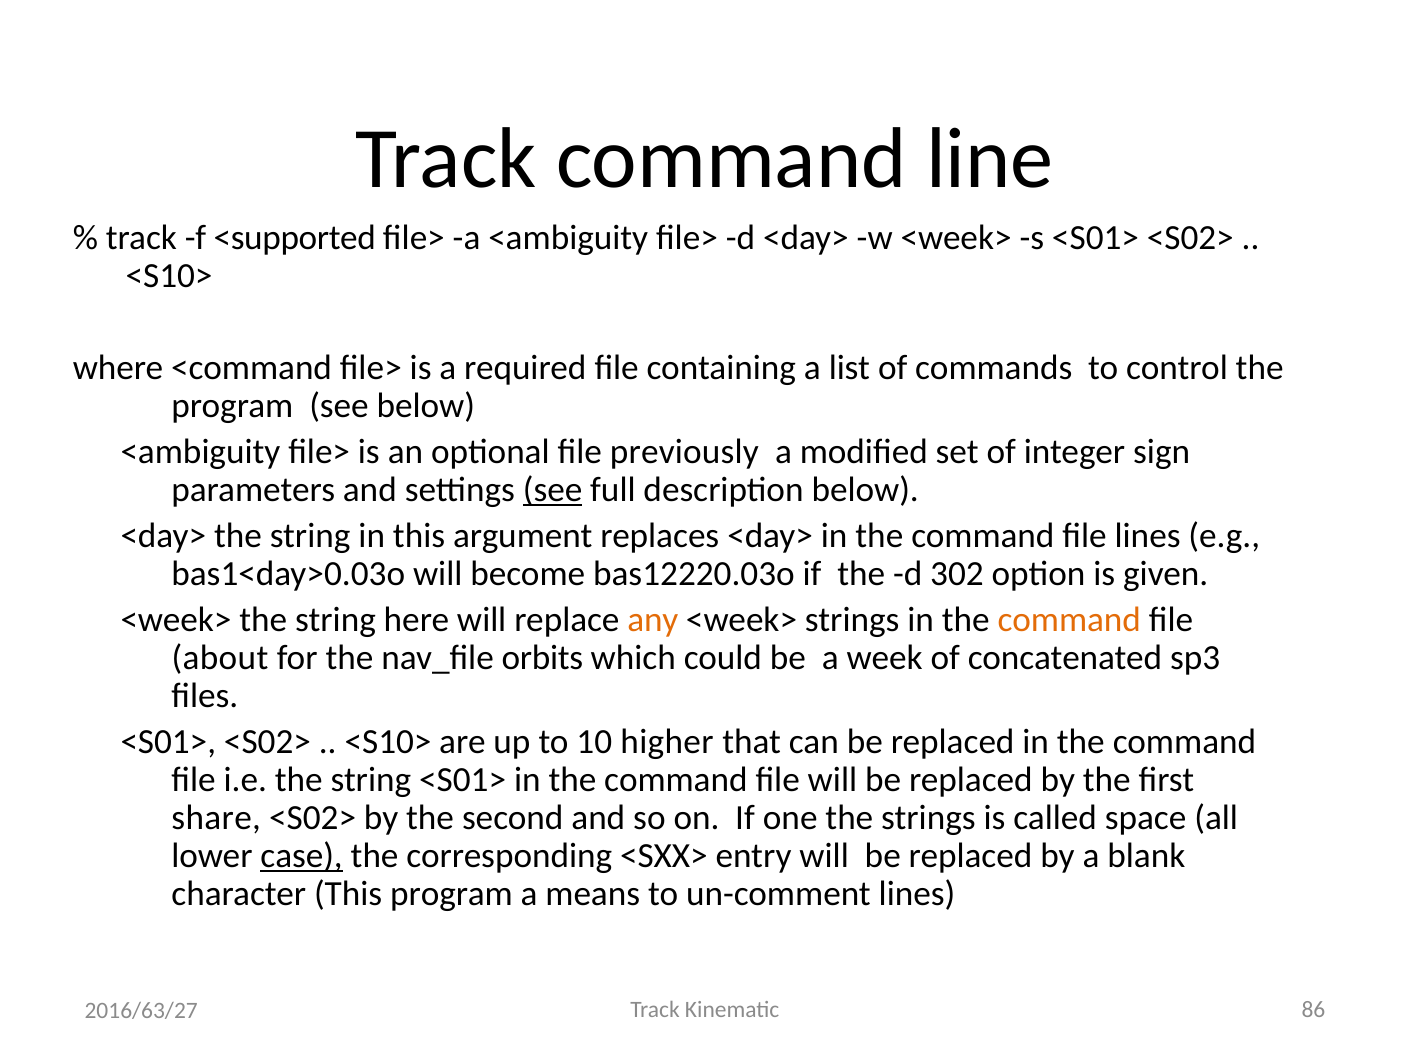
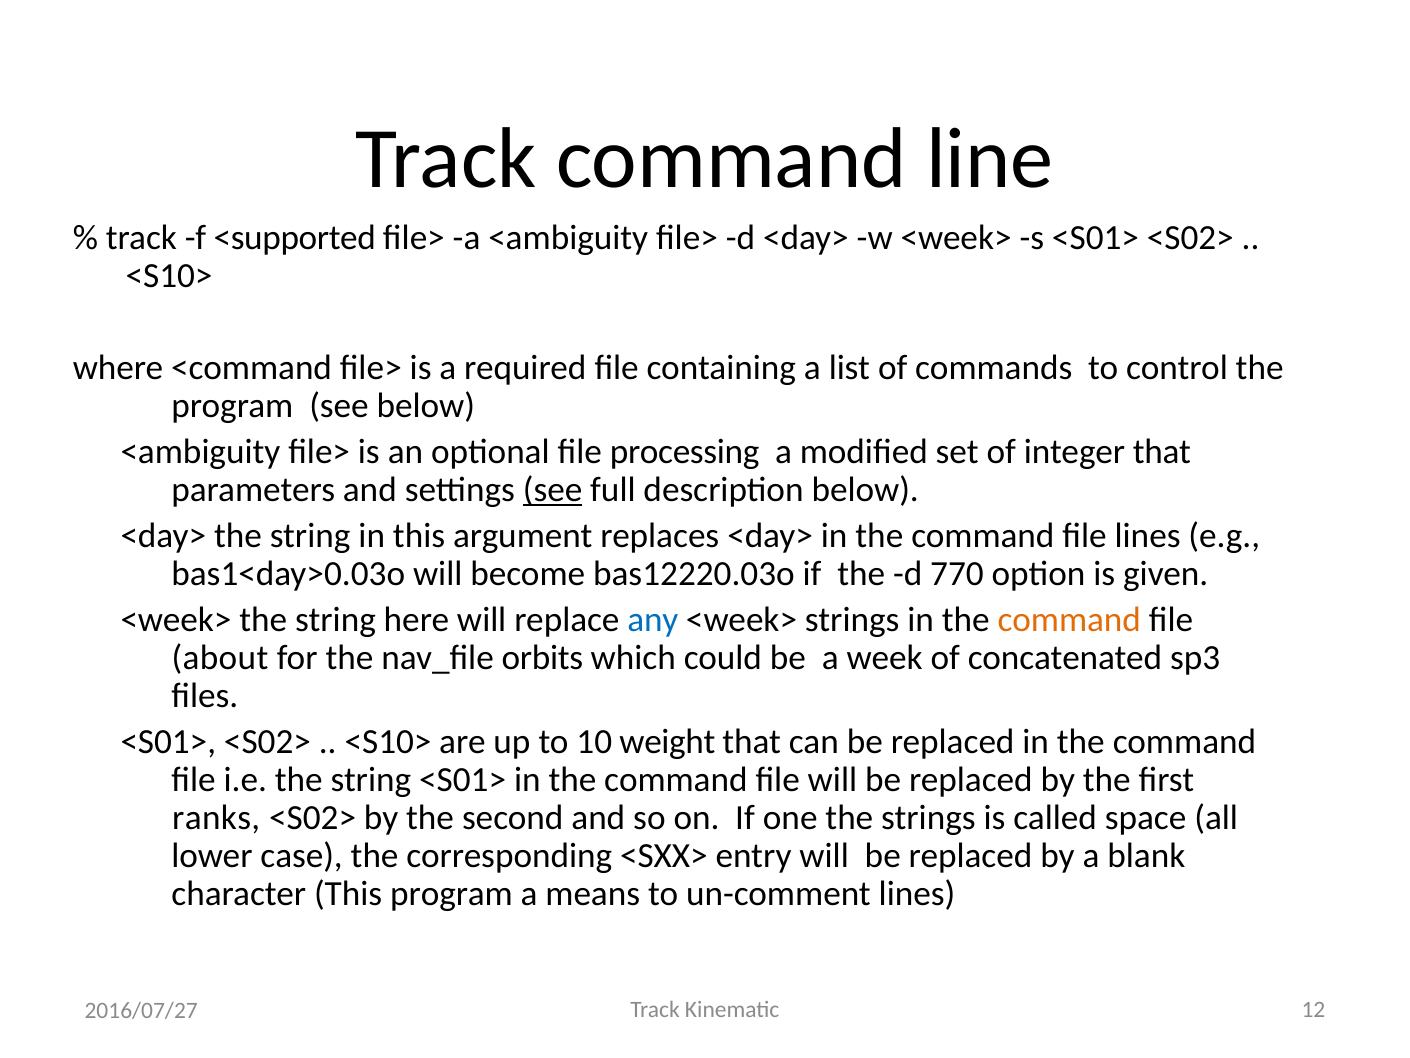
previously: previously -> processing (685, 451)
integer sign: sign -> that (1162, 451)
302: 302 -> 770 (957, 573)
any colour: orange -> blue (653, 619)
higher: higher -> weight (667, 741)
share: share -> ranks (216, 817)
case underline: present -> none (302, 856)
86: 86 -> 12 (1313, 1010)
2016/63/27: 2016/63/27 -> 2016/07/27 (141, 1010)
